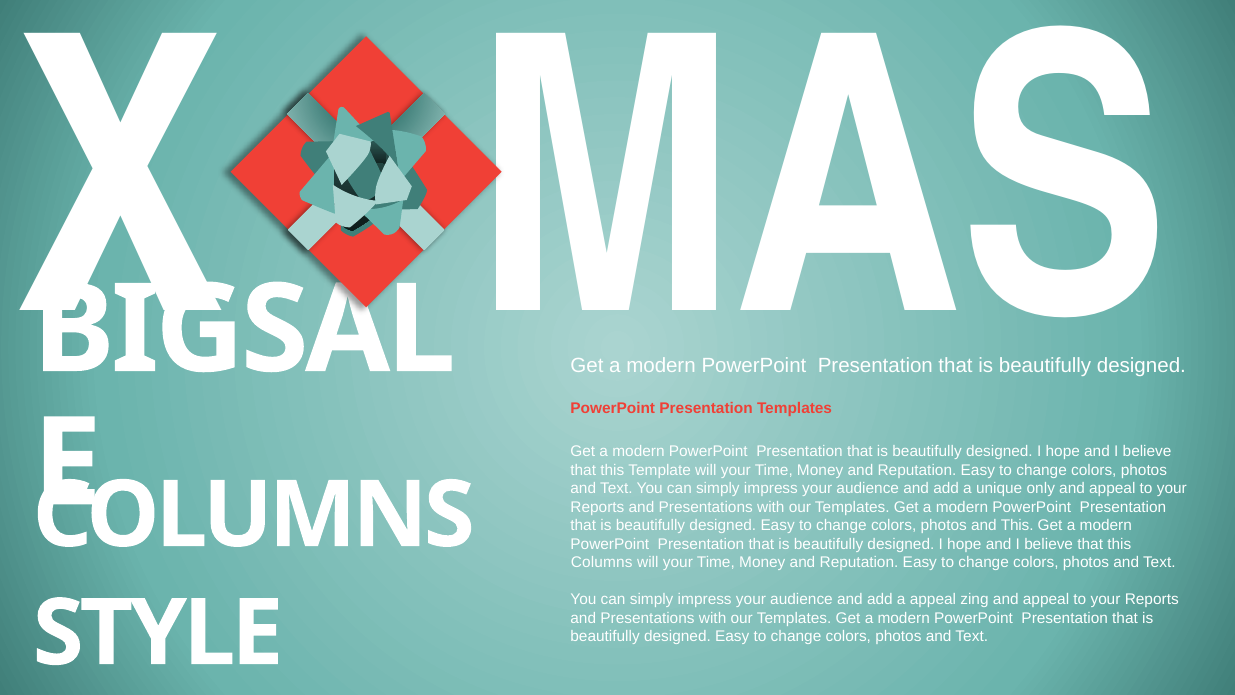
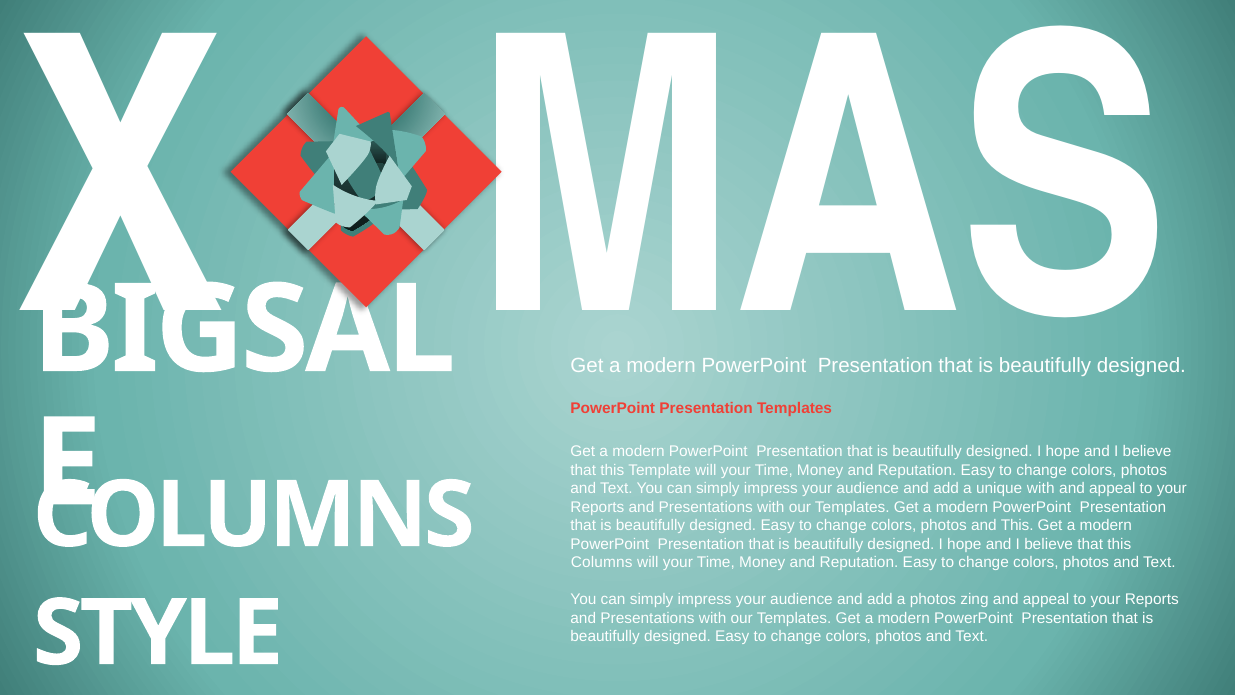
unique only: only -> with (1041, 488)
a appeal: appeal -> photos (933, 599)
